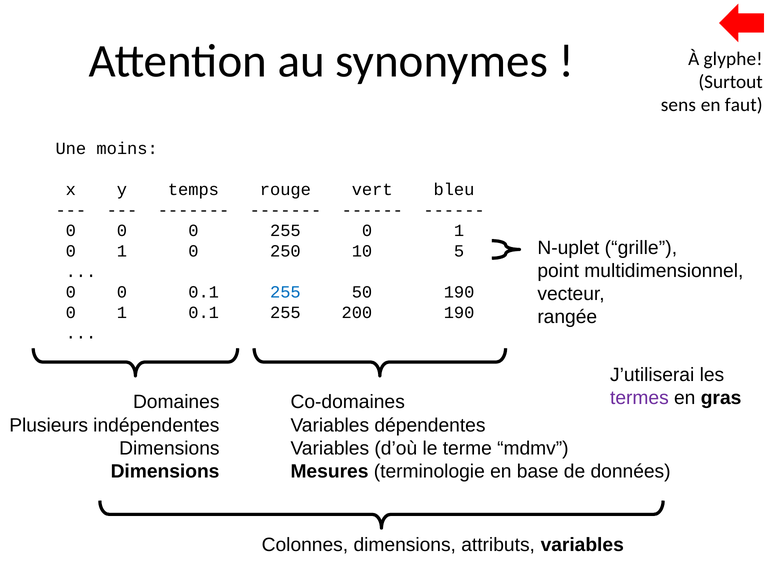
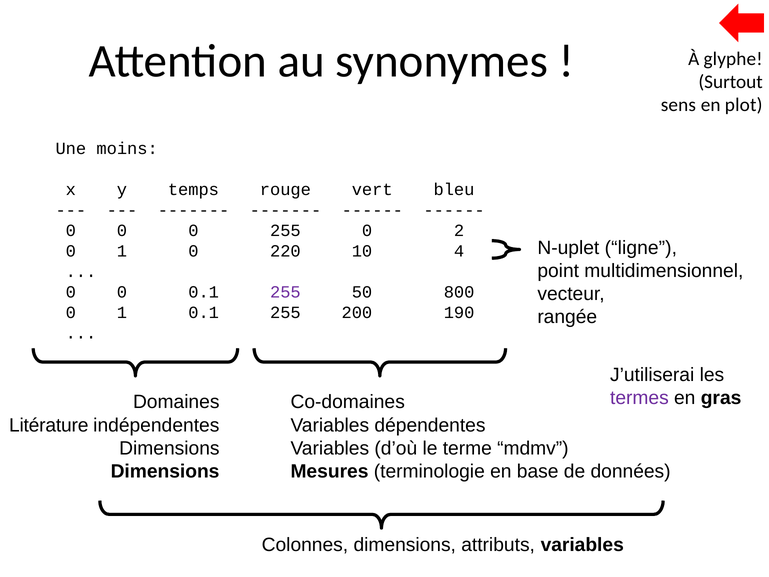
faut: faut -> plot (744, 105)
255 0 1: 1 -> 2 (459, 230)
grille: grille -> ligne (641, 248)
250: 250 -> 220 (285, 251)
5: 5 -> 4 (459, 251)
255 colour: blue -> purple (285, 292)
50 190: 190 -> 800 (459, 292)
Plusieurs: Plusieurs -> Litérature (49, 425)
